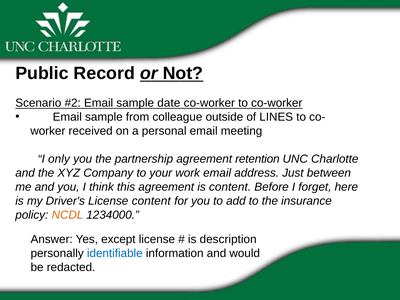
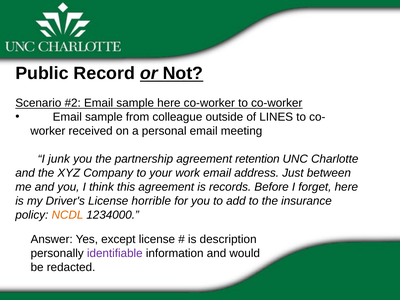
sample date: date -> here (169, 103)
only: only -> junk (59, 159)
is content: content -> records (230, 187)
License content: content -> horrible (151, 201)
identifiable colour: blue -> purple (115, 253)
